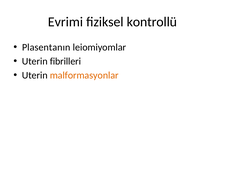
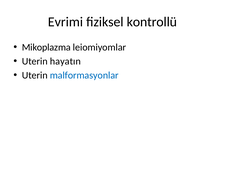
Plasentanın: Plasentanın -> Mikoplazma (46, 47)
fibrilleri: fibrilleri -> hayatın (65, 61)
malformasyonlar colour: orange -> blue (84, 75)
